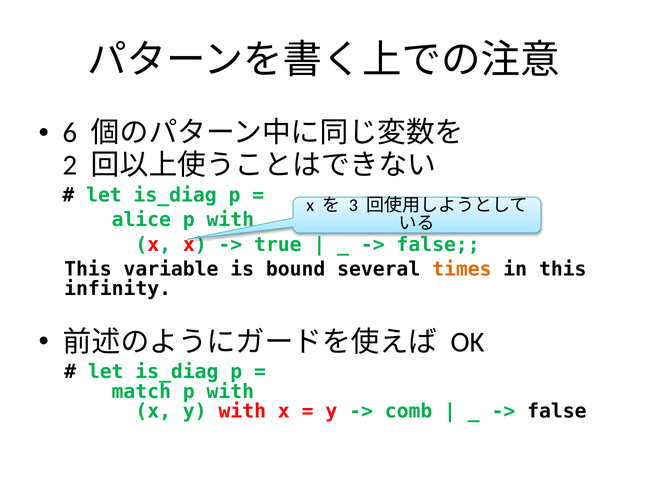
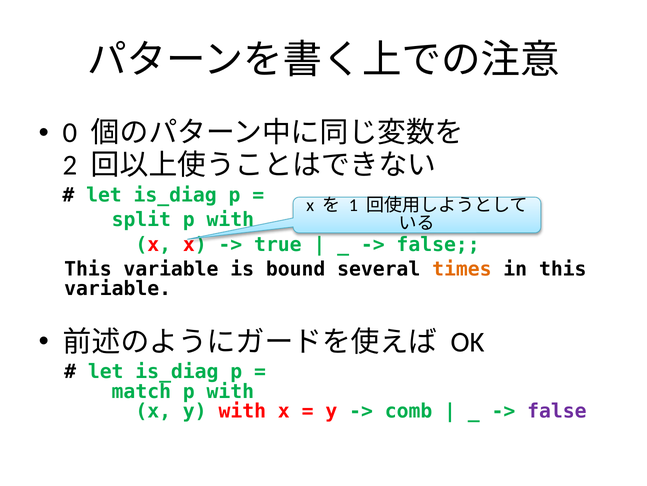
6: 6 -> 0 (70, 133)
3: 3 -> 1 (353, 205)
alice: alice -> split (141, 220)
infinity: infinity -> variable (118, 288)
false colour: black -> purple (557, 411)
